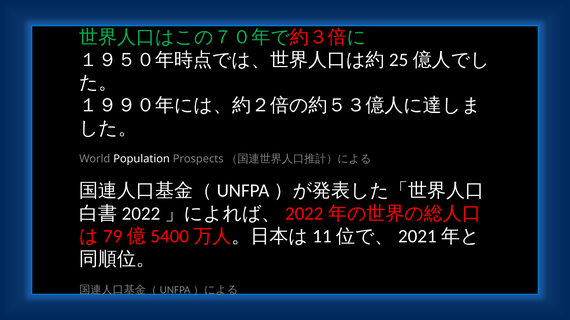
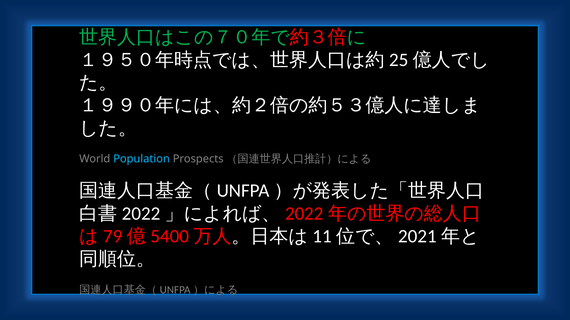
Population colour: white -> light blue (142, 159)
